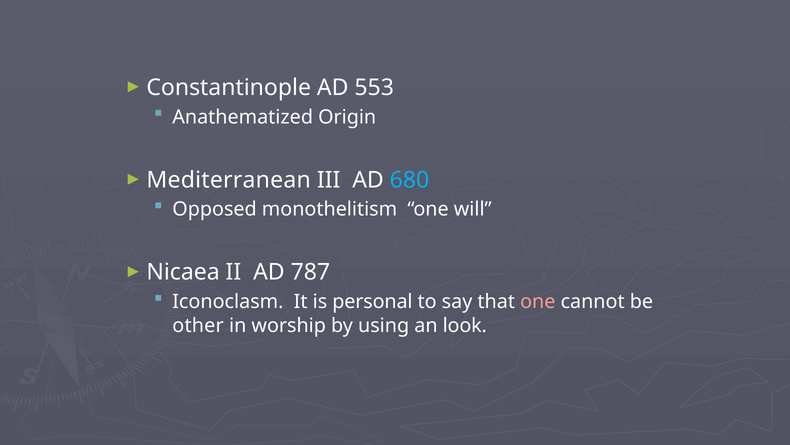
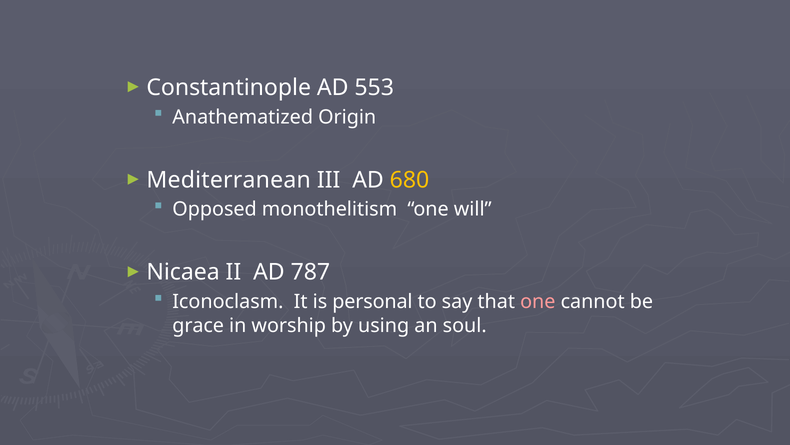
680 colour: light blue -> yellow (409, 180)
other: other -> grace (198, 325)
look: look -> soul (465, 325)
